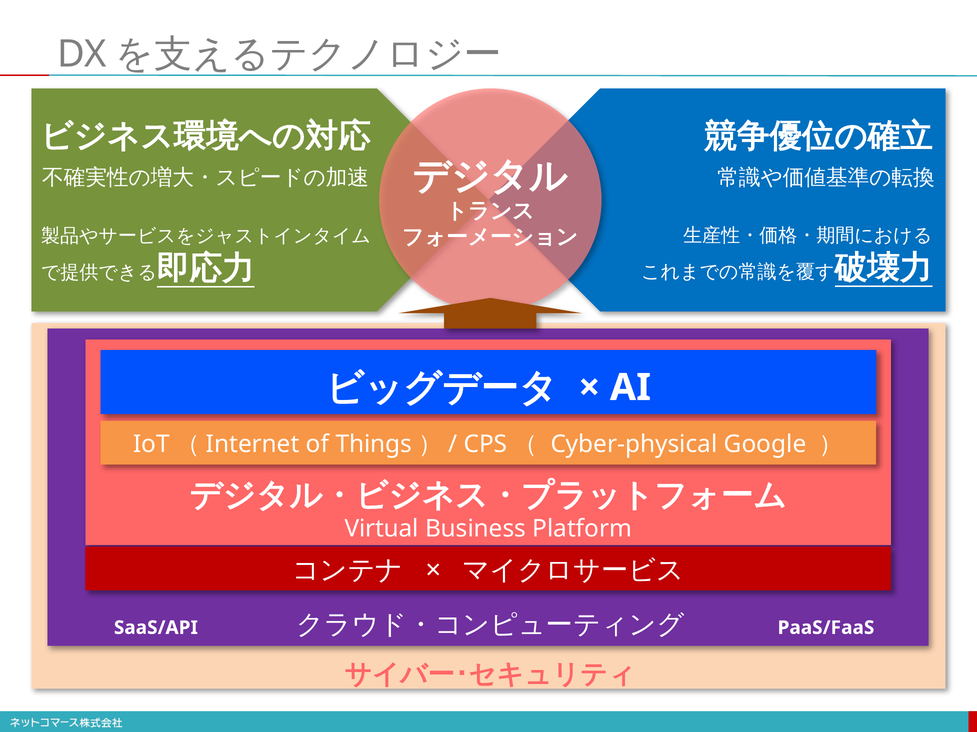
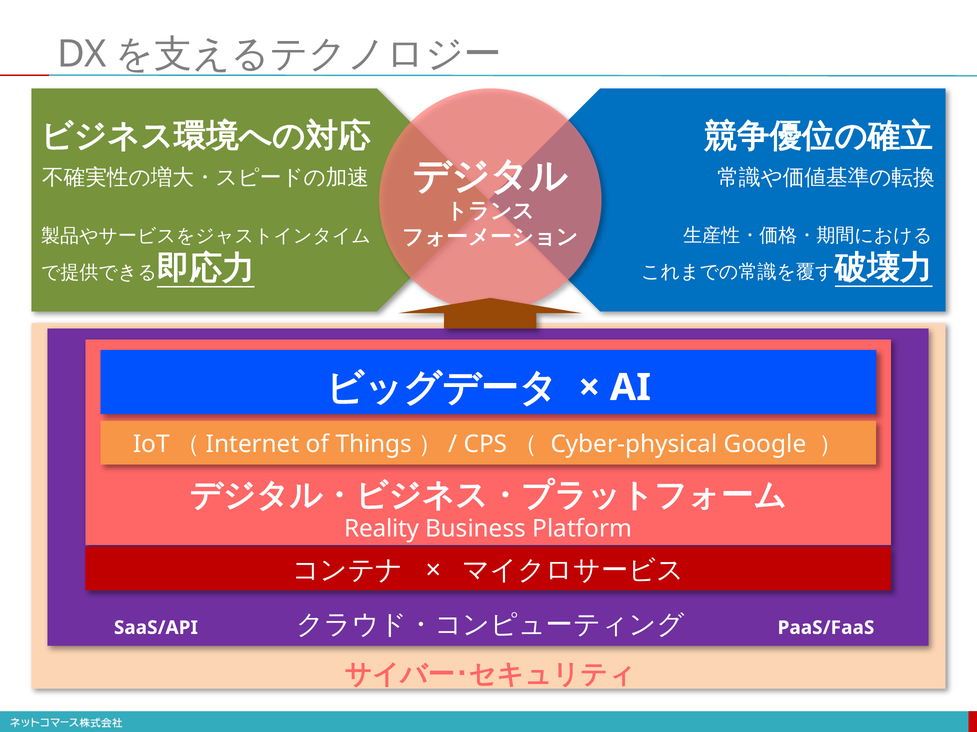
Virtual: Virtual -> Reality (382, 529)
